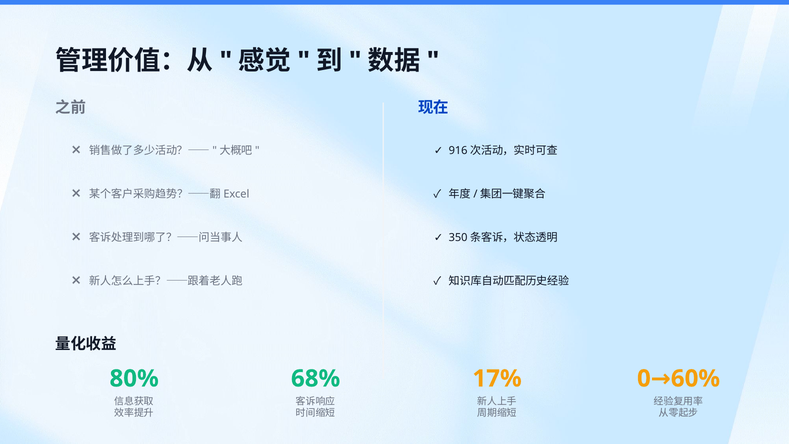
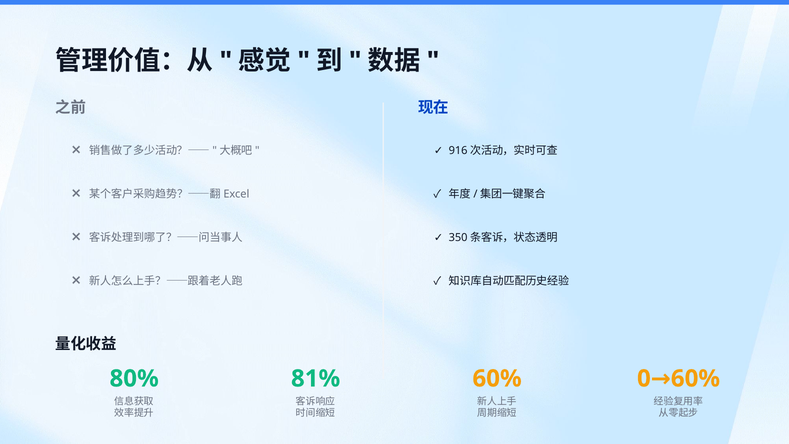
68%: 68% -> 81% (316, 378)
17%: 17% -> 60% (497, 378)
